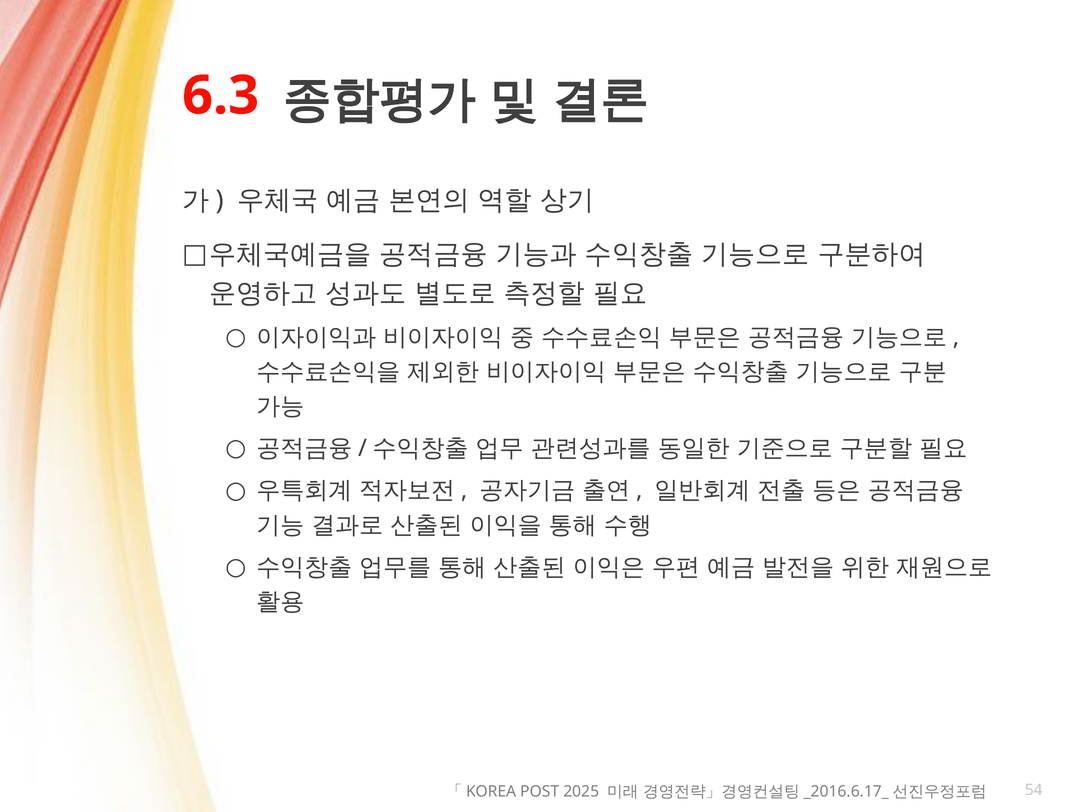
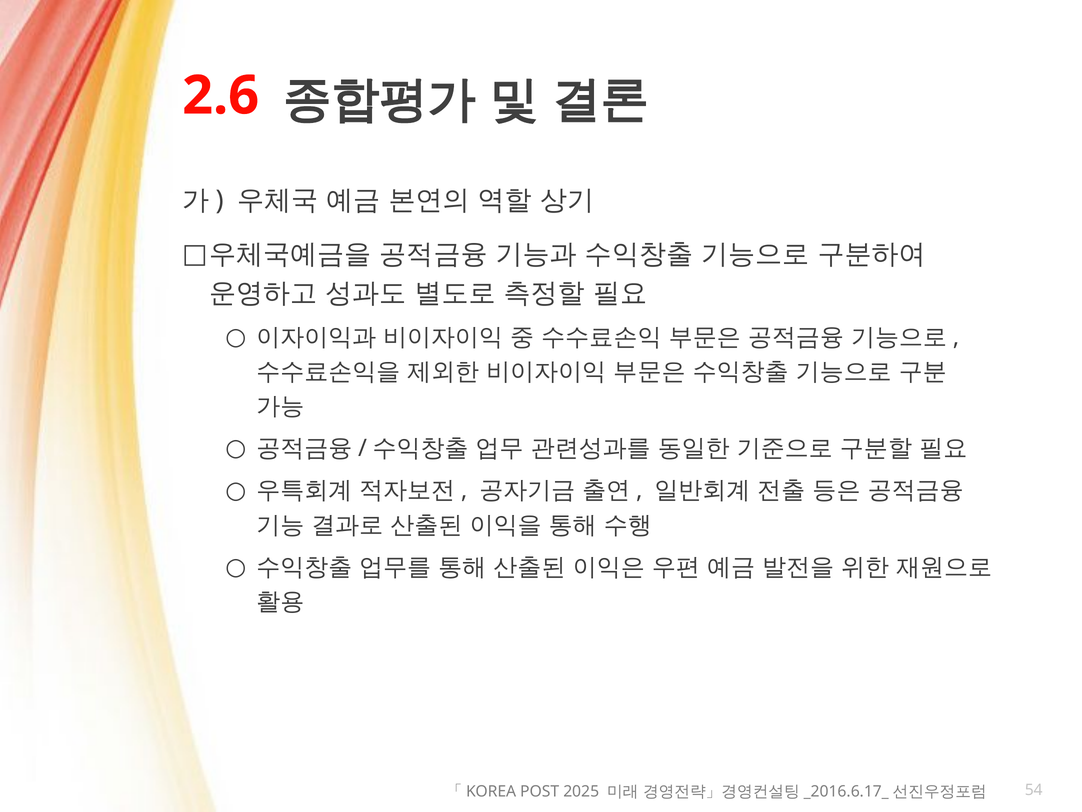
6.3: 6.3 -> 2.6 (221, 96)
